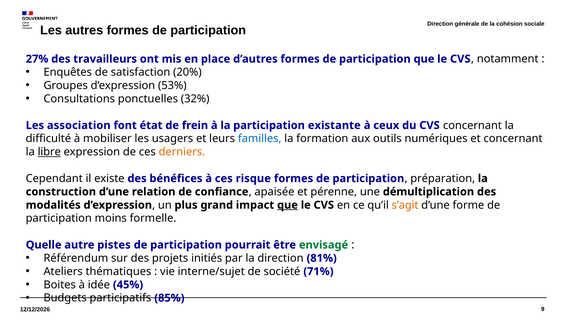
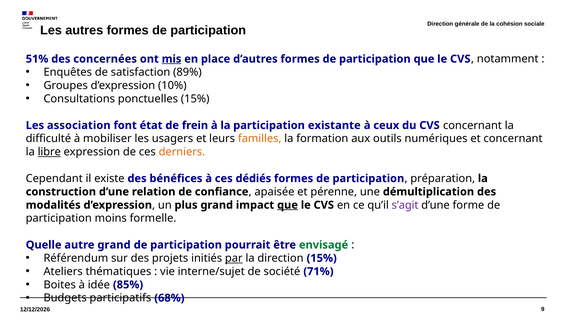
27%: 27% -> 51% (37, 59)
travailleurs: travailleurs -> concernées (105, 59)
mis underline: none -> present (172, 59)
20%: 20% -> 89% (187, 72)
53%: 53% -> 10% (172, 86)
ponctuelles 32%: 32% -> 15% (195, 99)
familles colour: blue -> orange (260, 139)
risque: risque -> dédiés (253, 179)
s’agit colour: orange -> purple (405, 205)
autre pistes: pistes -> grand (114, 245)
par underline: none -> present (234, 258)
direction 81%: 81% -> 15% (322, 258)
45%: 45% -> 85% (128, 285)
85%: 85% -> 68% (169, 298)
